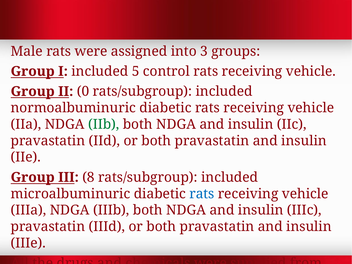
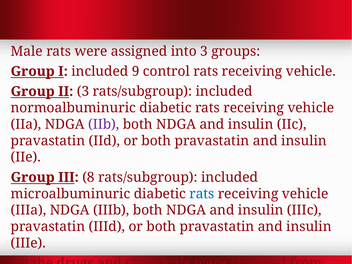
5: 5 -> 9 (136, 71)
II 0: 0 -> 3 (83, 91)
IIb colour: green -> purple (104, 124)
